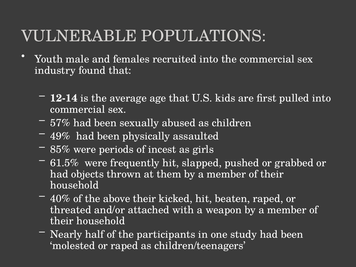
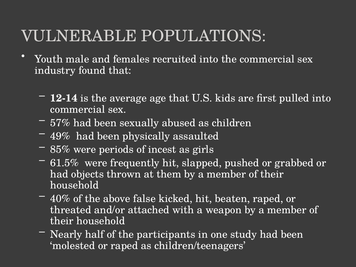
above their: their -> false (144, 199)
